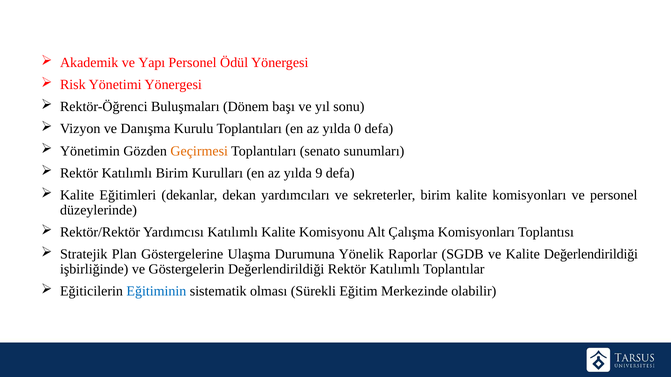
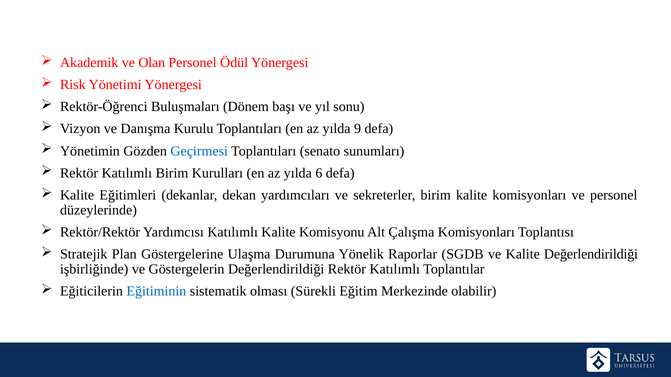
Yapı: Yapı -> Olan (152, 63)
0: 0 -> 9 (358, 129)
Geçirmesi colour: orange -> blue (199, 151)
9: 9 -> 6 (319, 173)
